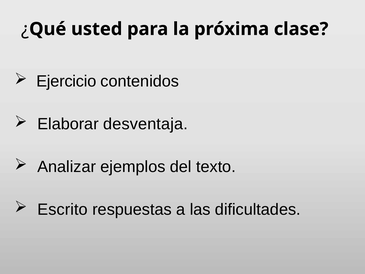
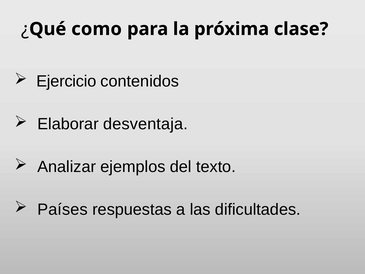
usted: usted -> como (97, 29)
Escrito: Escrito -> Países (63, 209)
